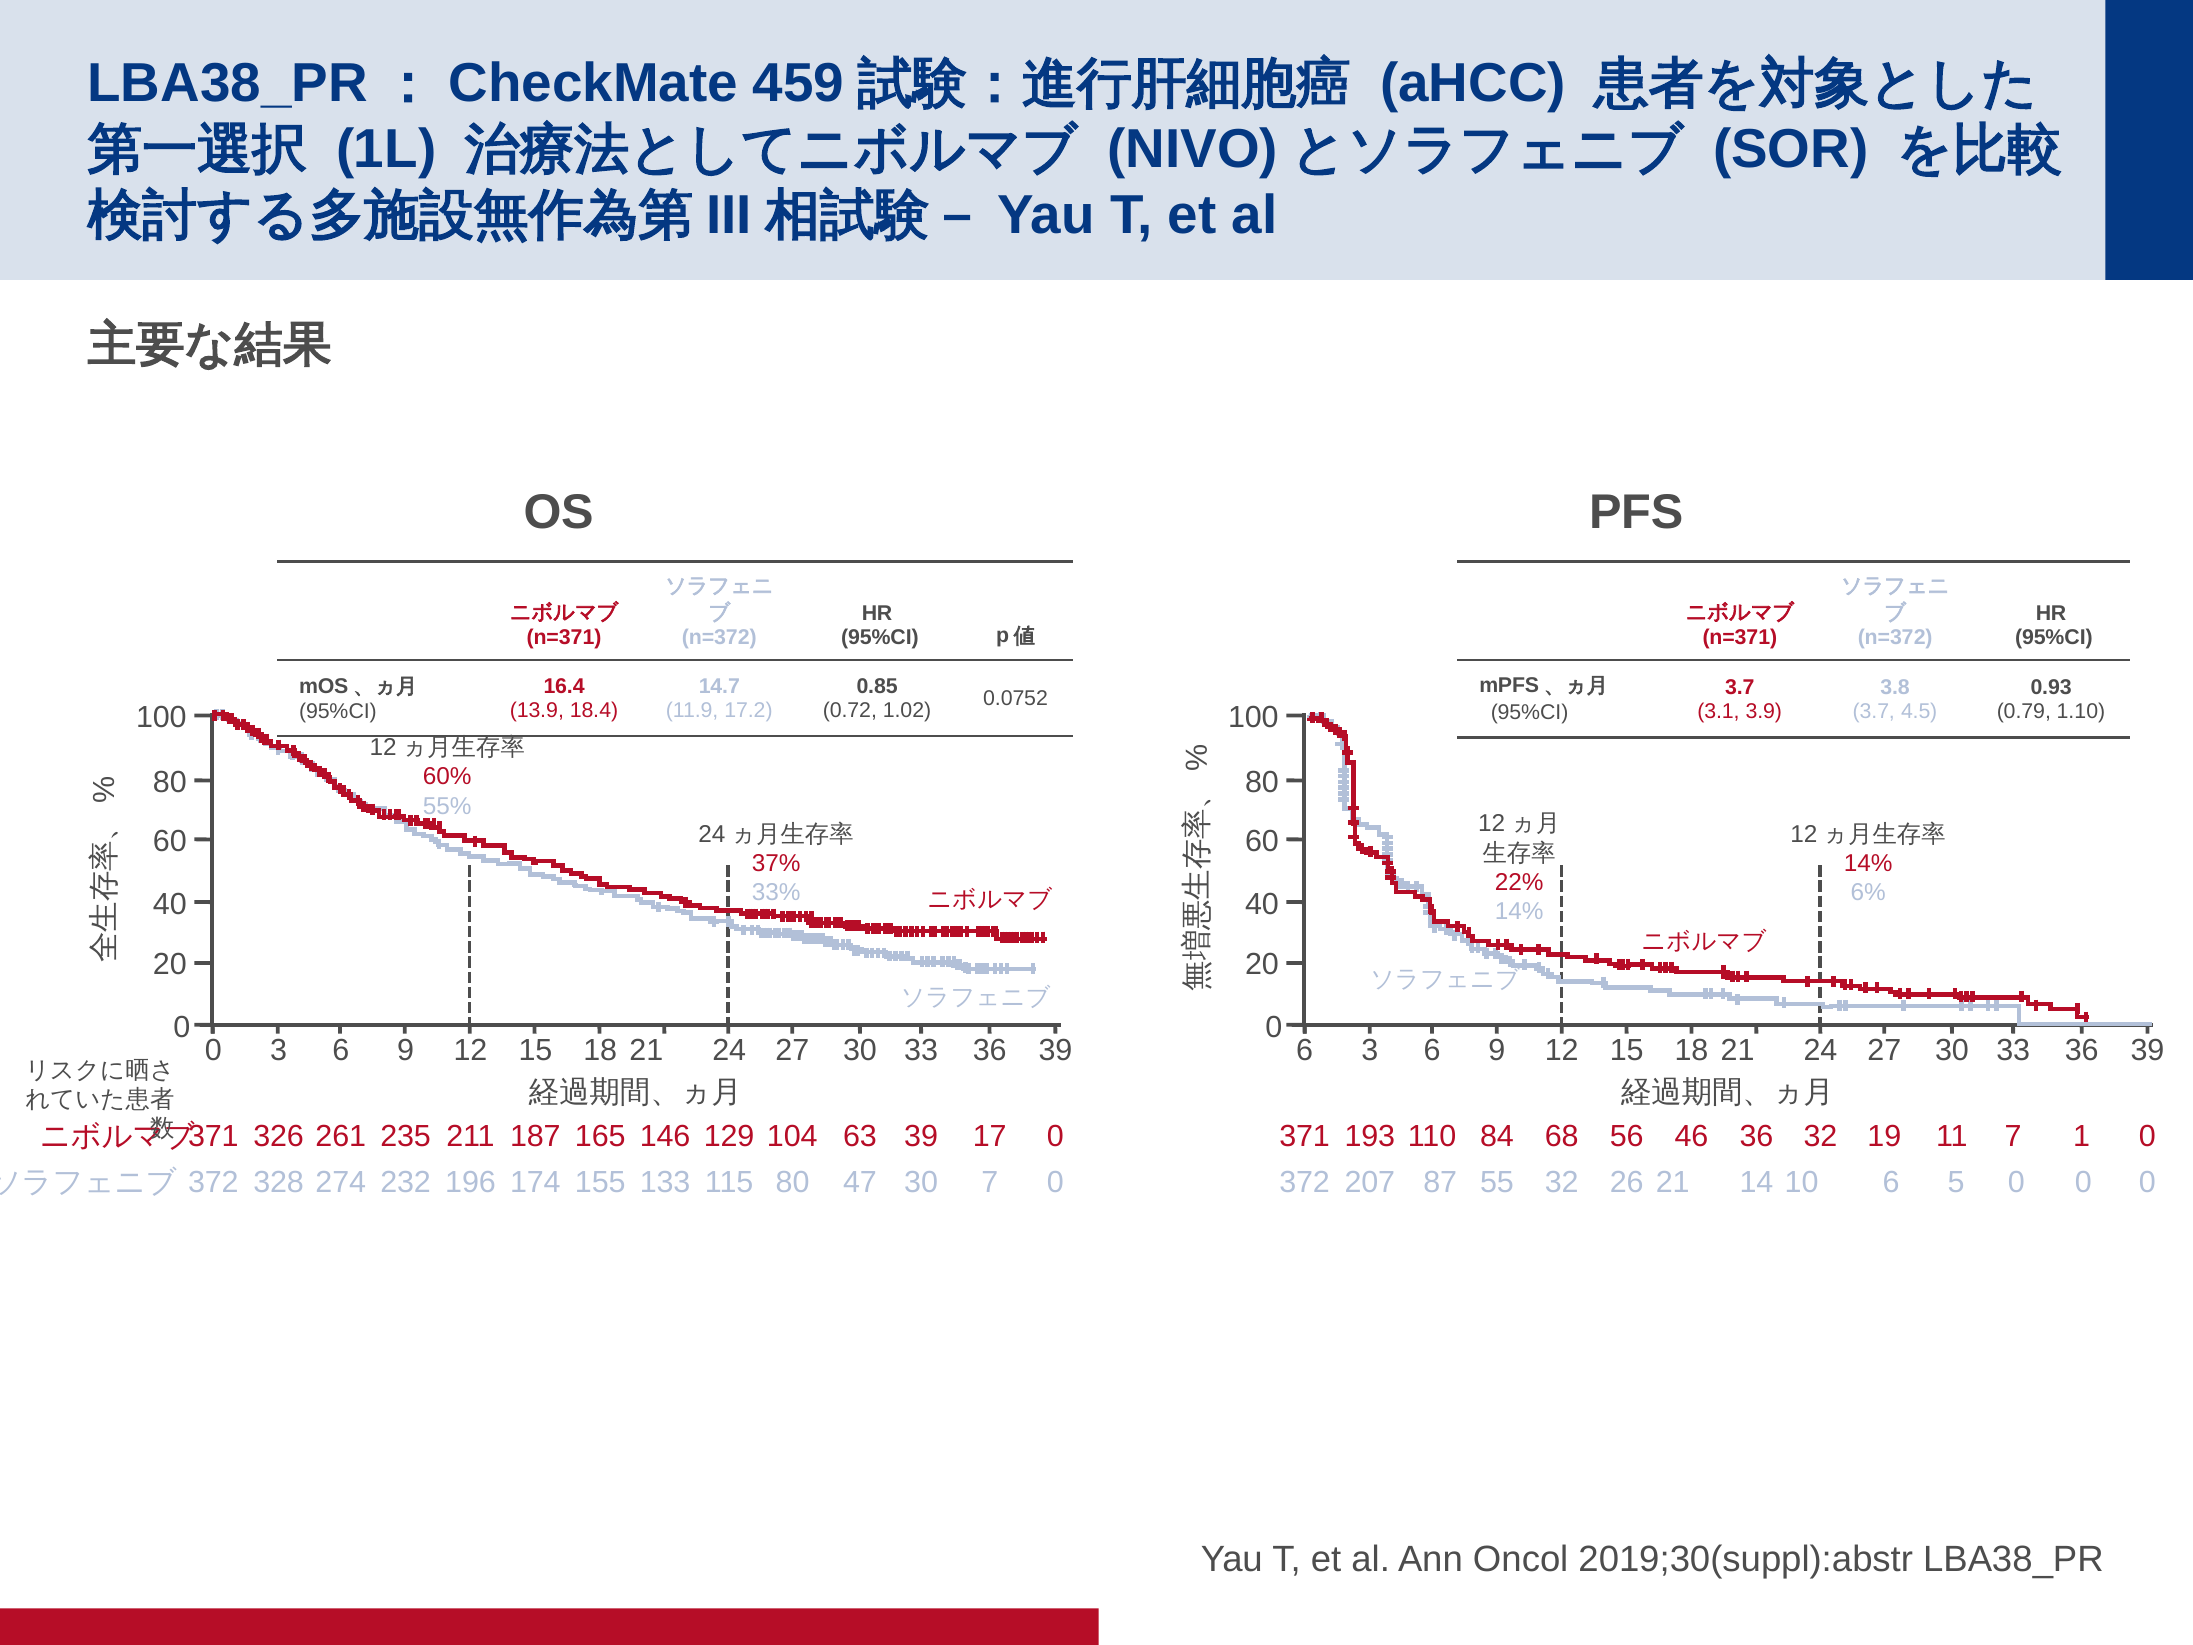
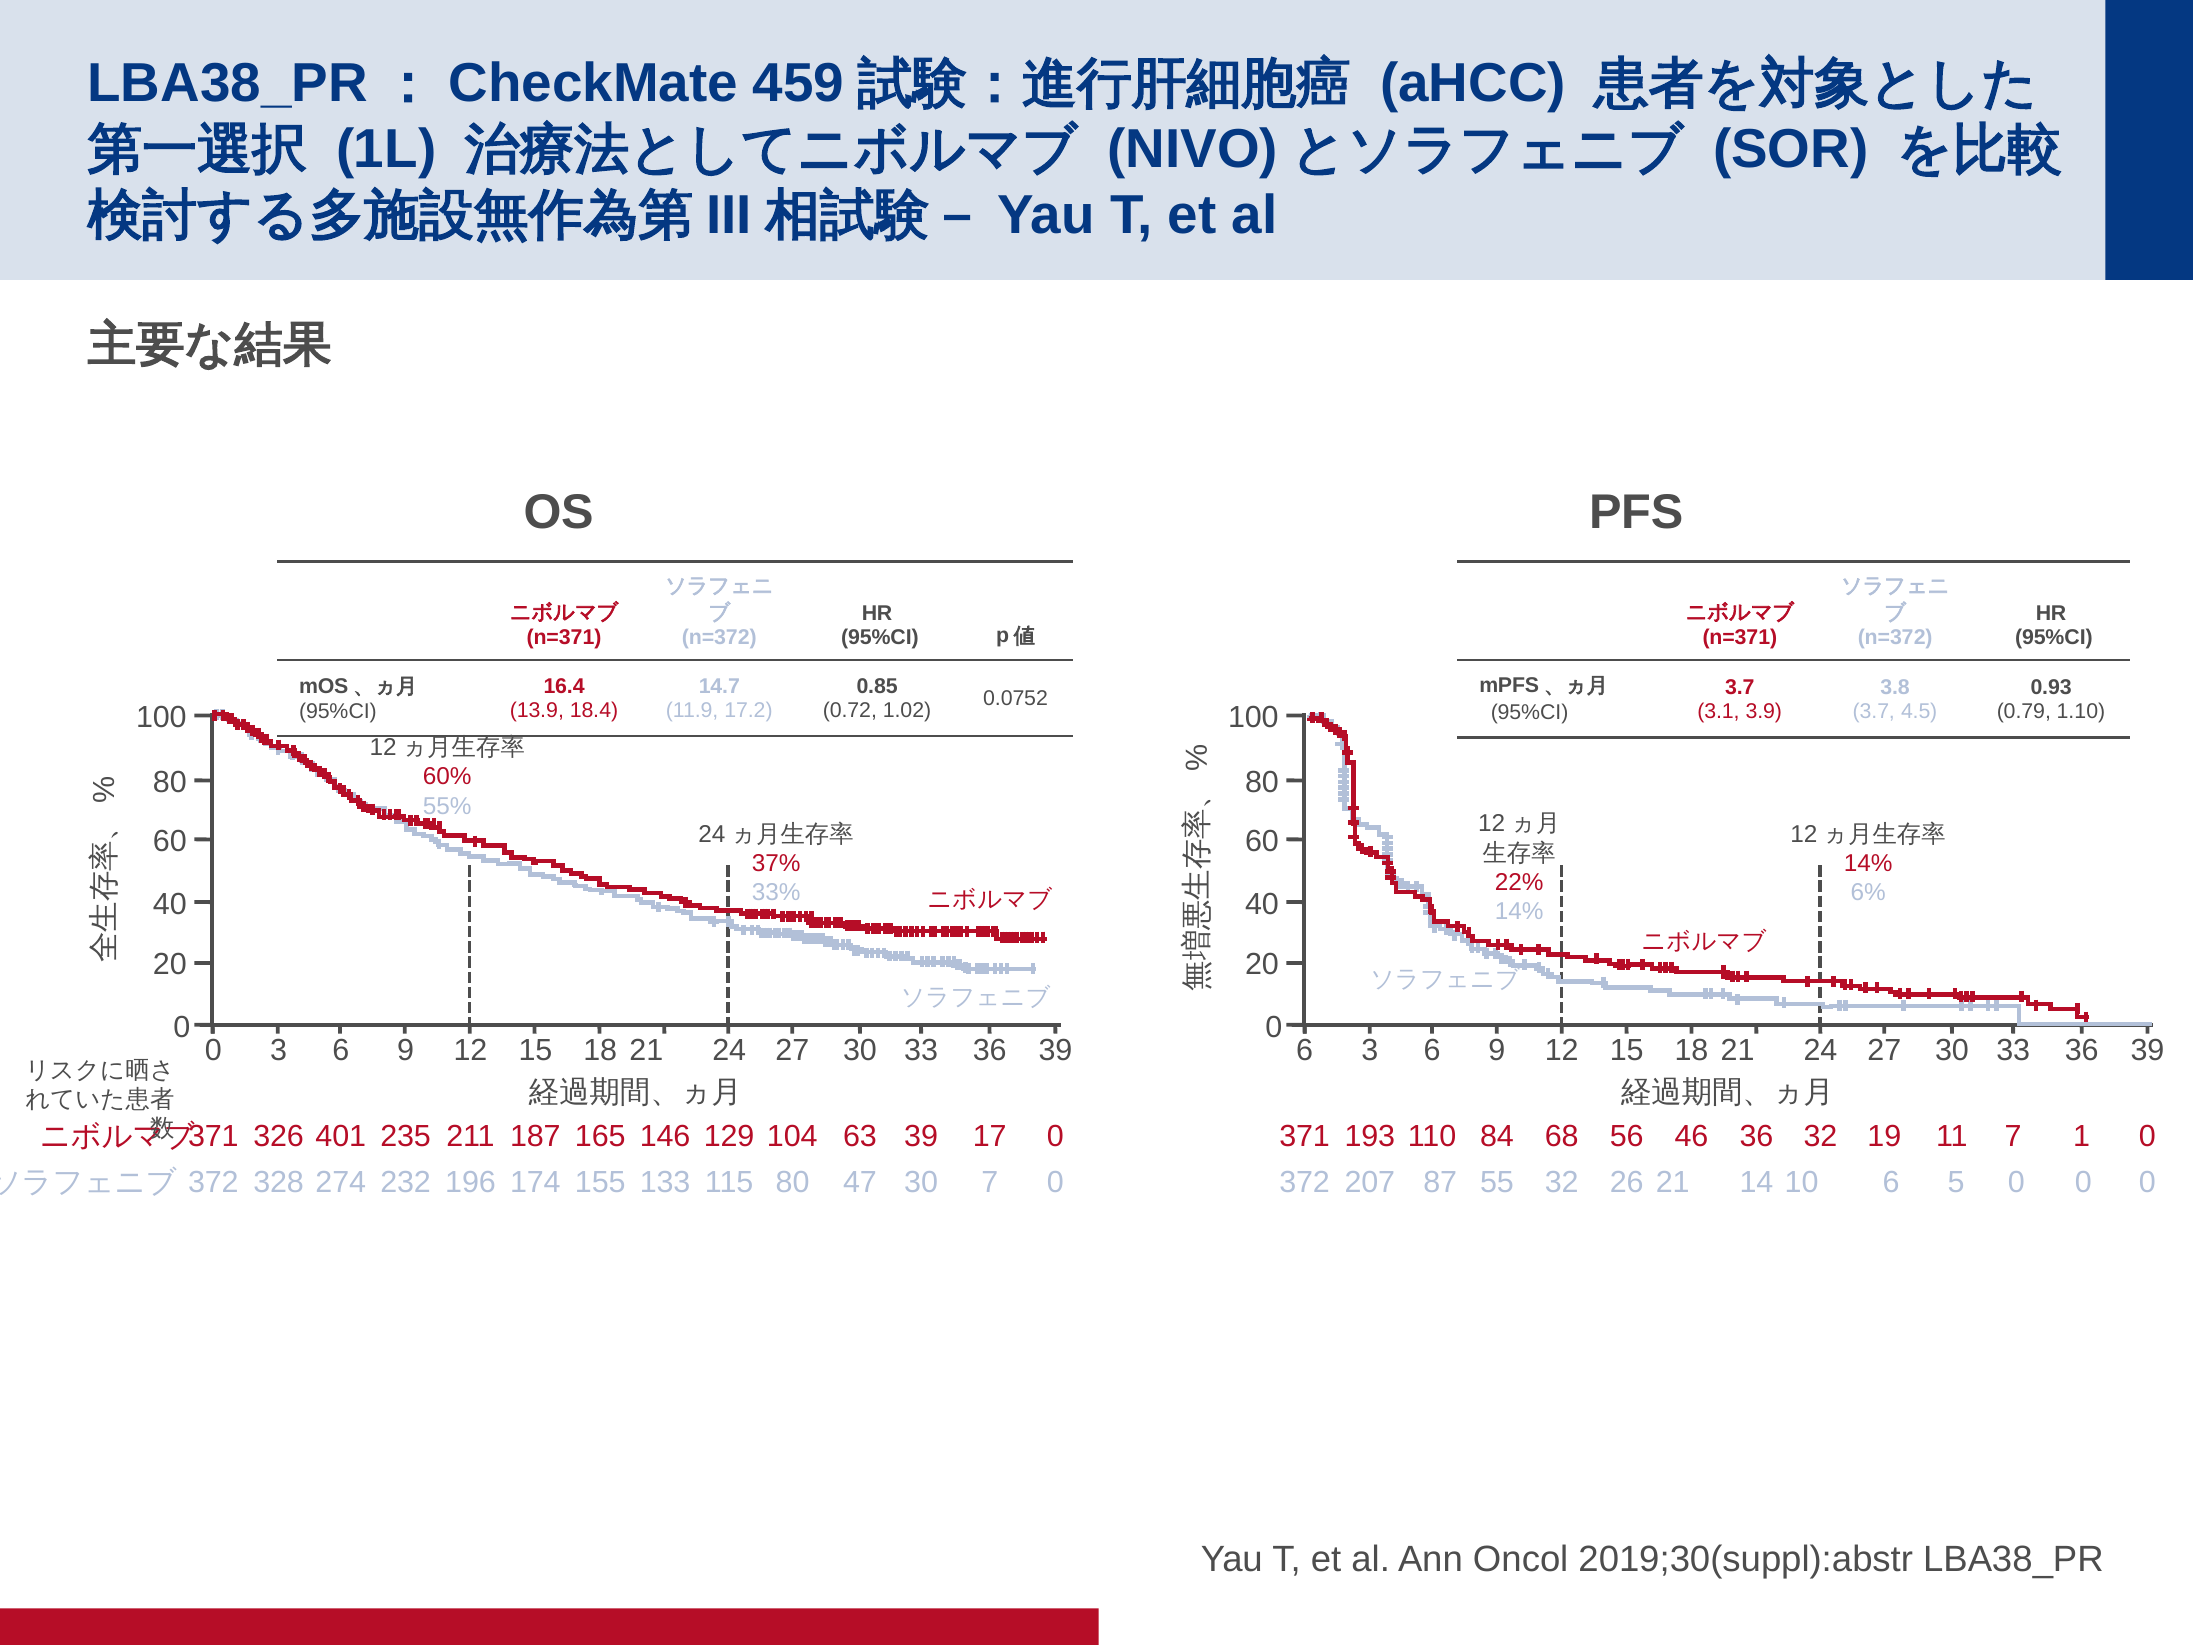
261: 261 -> 401 (341, 1137)
